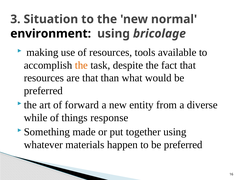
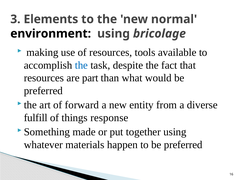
Situation: Situation -> Elements (51, 19)
the colour: orange -> blue (81, 65)
are that: that -> part (90, 78)
while: while -> fulfill (36, 117)
